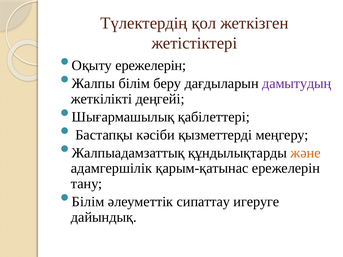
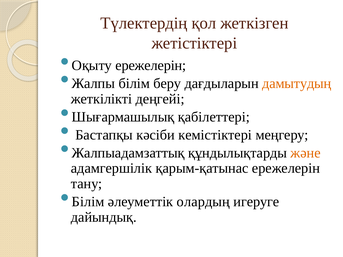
дамытудың colour: purple -> orange (297, 84)
қызметтерді: қызметтерді -> кемістіктері (215, 135)
сипаттау: сипаттау -> олардың (203, 202)
